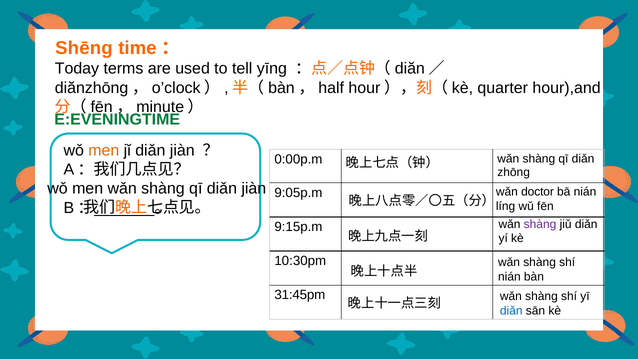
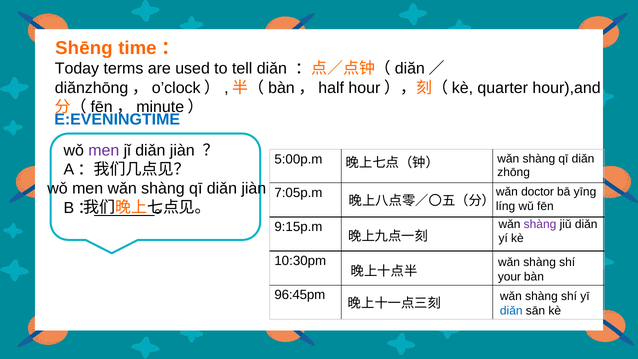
tell yīng: yīng -> diǎn (272, 69)
E:EVENINGTIME colour: green -> blue (117, 119)
men colour: orange -> purple (104, 150)
0:00p.m: 0:00p.m -> 5:00p.m (298, 159)
bā nián: nián -> yīng (585, 192)
9:05p.m: 9:05p.m -> 7:05p.m (298, 193)
nián: nián -> your (509, 277)
31:45pm: 31:45pm -> 96:45pm (300, 295)
